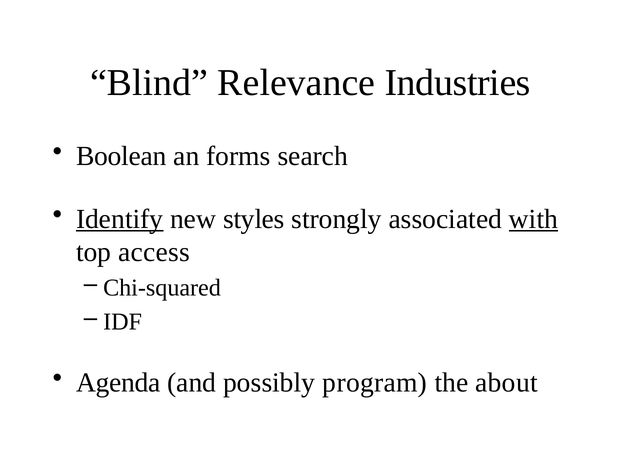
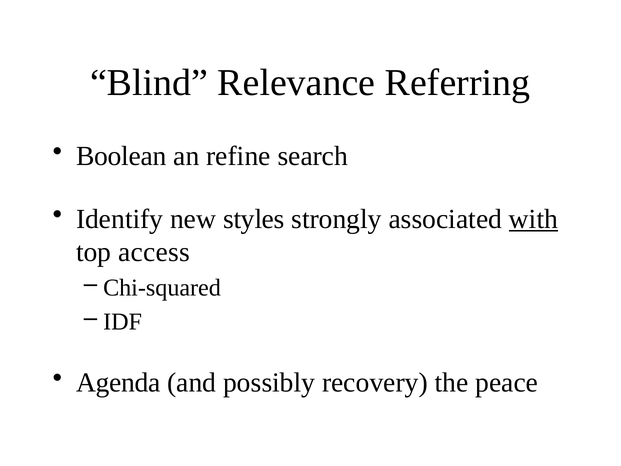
Industries: Industries -> Referring (457, 83)
forms: forms -> refine (238, 156)
Identify underline: present -> none (120, 219)
program: program -> recovery (375, 382)
about: about -> peace (507, 382)
